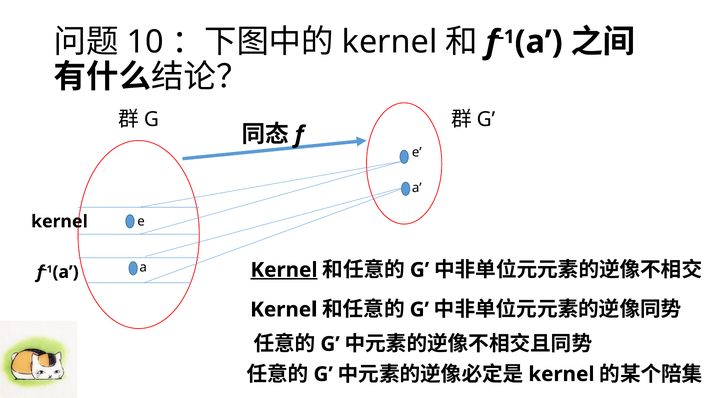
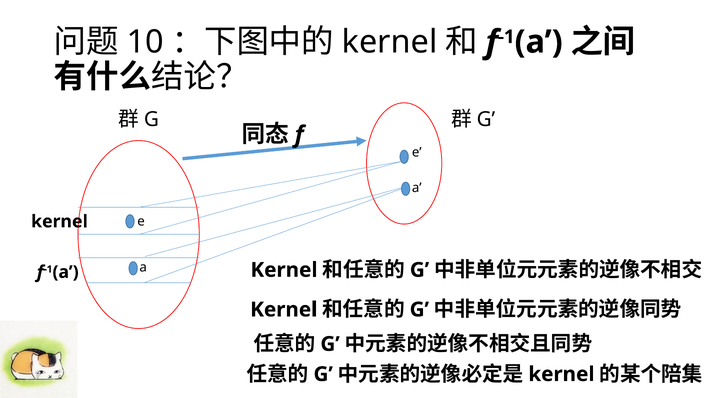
Kernel underline: present -> none (284, 270)
